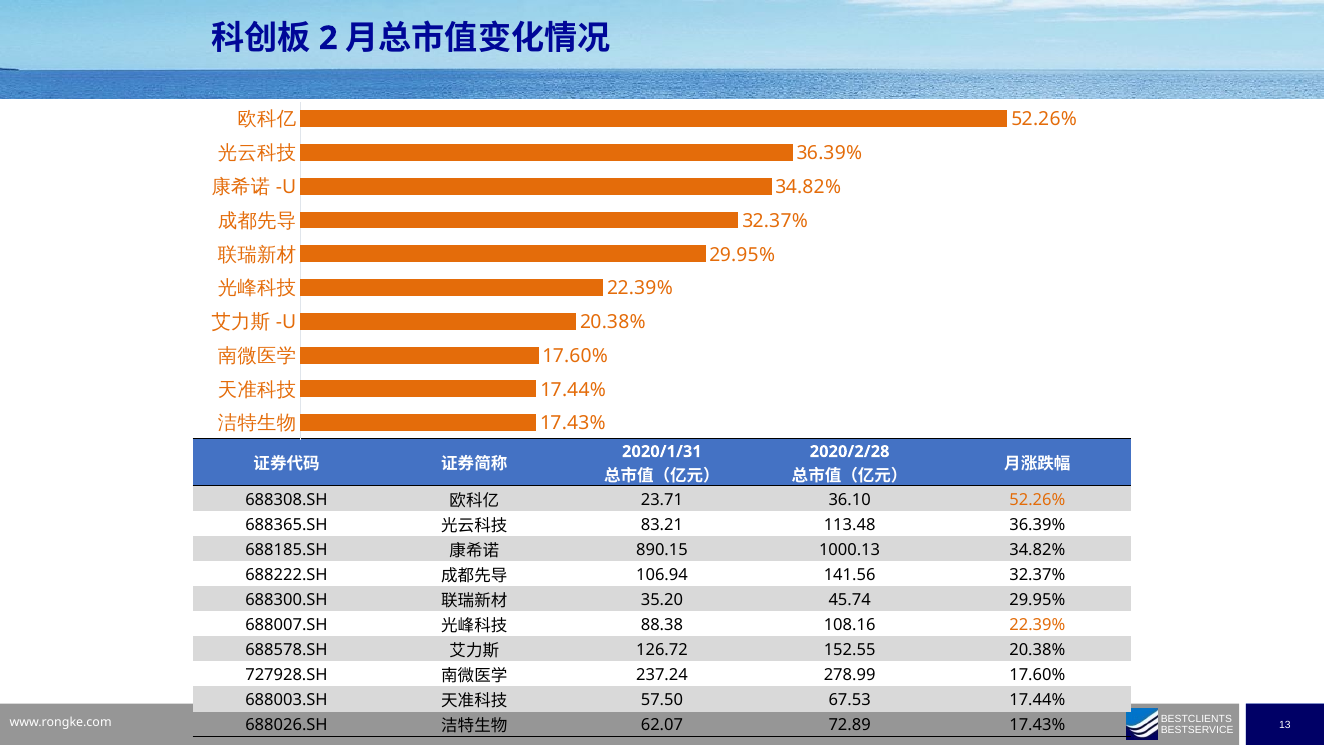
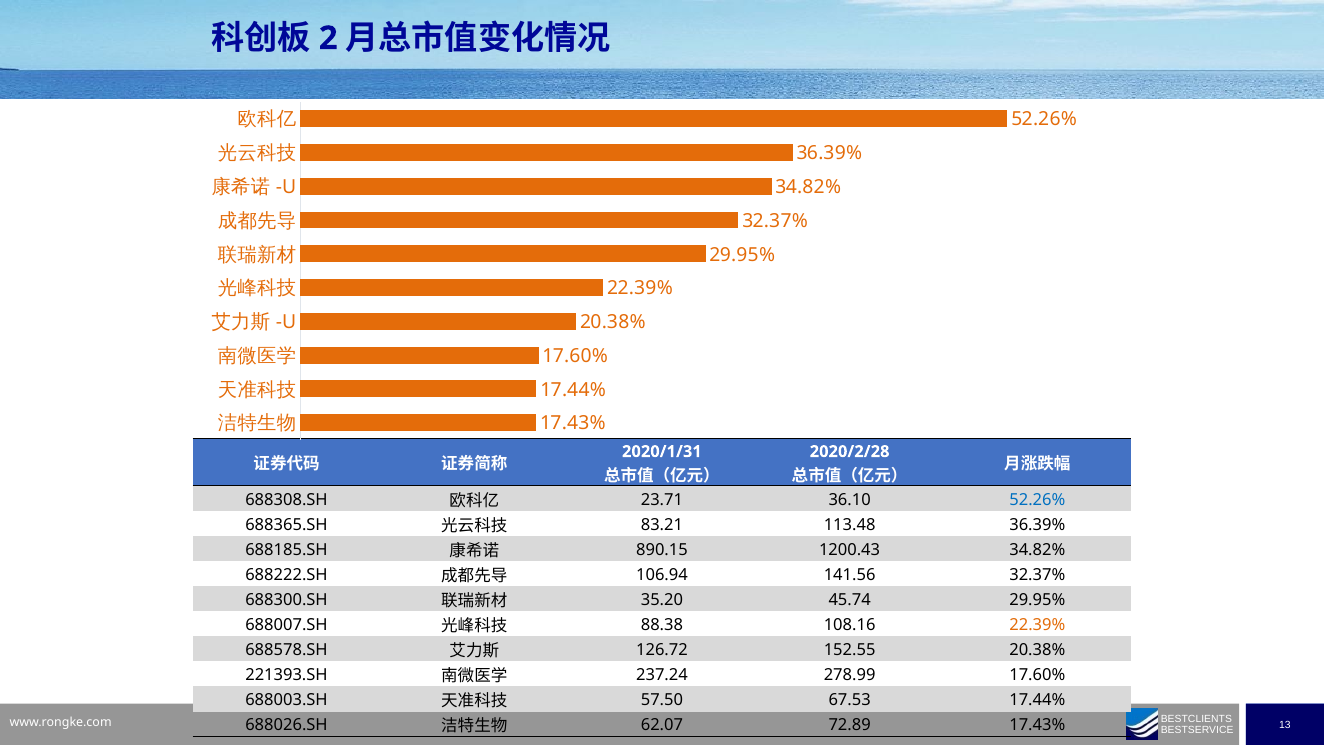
52.26% colour: orange -> blue (1037, 500)
1000.13: 1000.13 -> 1200.43 (850, 550)
727928.SH: 727928.SH -> 221393.SH (286, 675)
